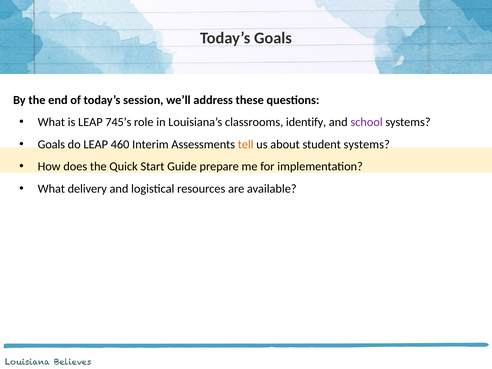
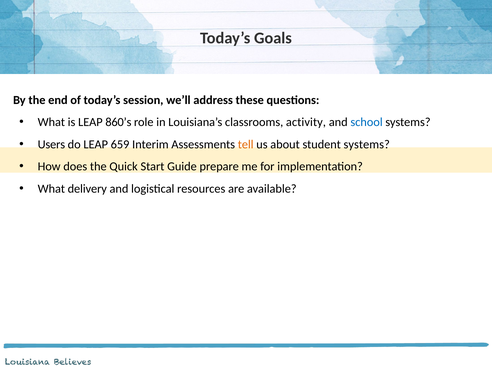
745’s: 745’s -> 860’s (118, 122)
identify: identify -> activity (306, 122)
school colour: purple -> blue (367, 122)
Goals: Goals -> Users (51, 144)
460: 460 -> 659 (120, 144)
